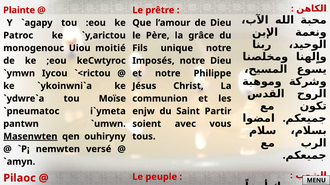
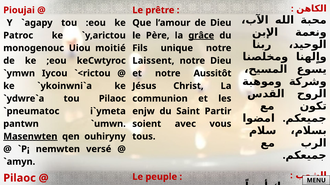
Plainte: Plainte -> Pioujai (19, 10)
grâce underline: none -> present (201, 36)
Imposés: Imposés -> Laissent (153, 61)
Philippe: Philippe -> Aussitôt (213, 74)
tou Moïse: Moïse -> Pilaoc (112, 99)
